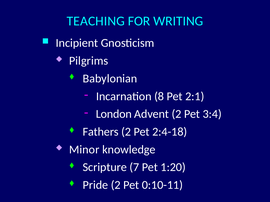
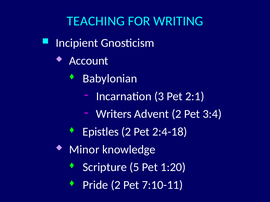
Pilgrims: Pilgrims -> Account (89, 61)
8: 8 -> 3 (159, 96)
London: London -> Writers (114, 114)
Fathers: Fathers -> Epistles (101, 132)
7: 7 -> 5 (134, 168)
0:10-11: 0:10-11 -> 7:10-11 (162, 185)
